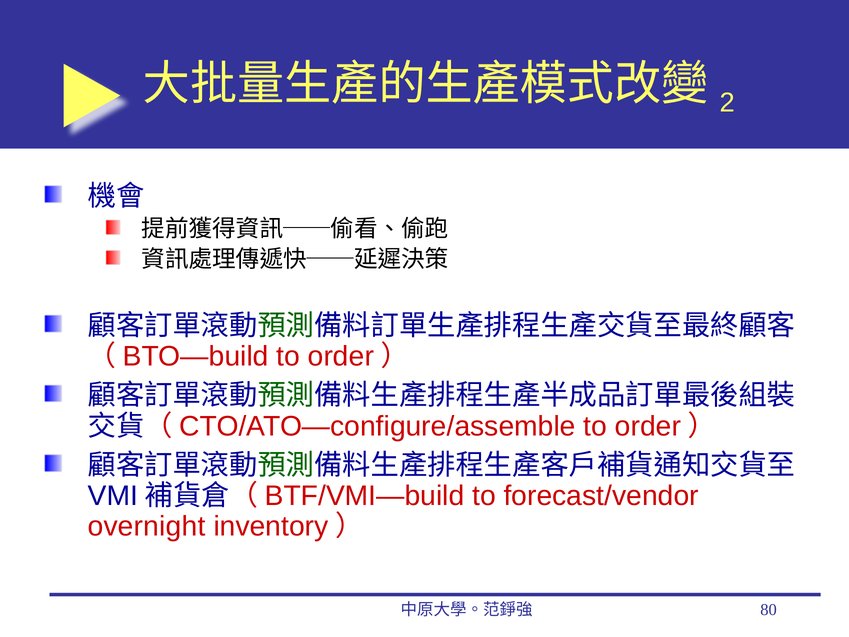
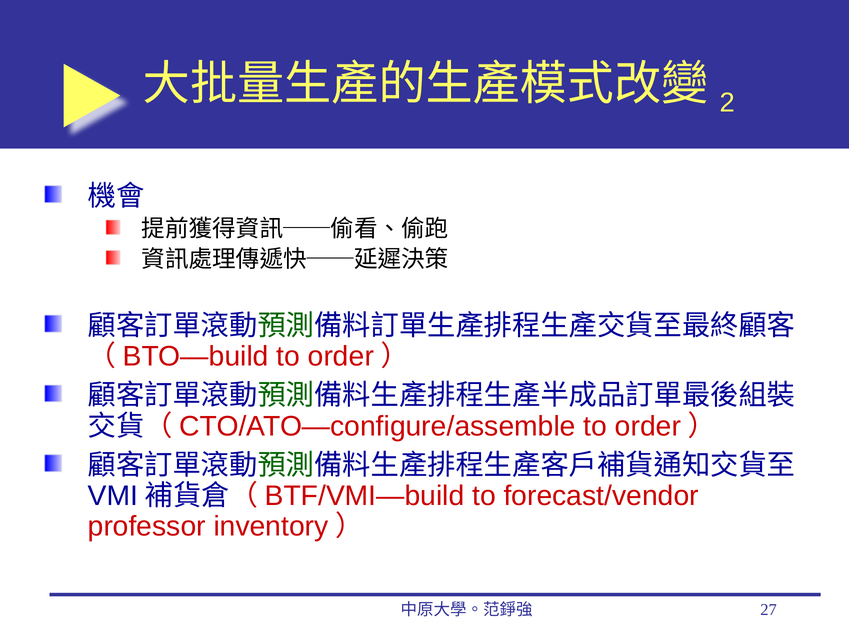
overnight: overnight -> professor (147, 526)
80: 80 -> 27 (769, 610)
